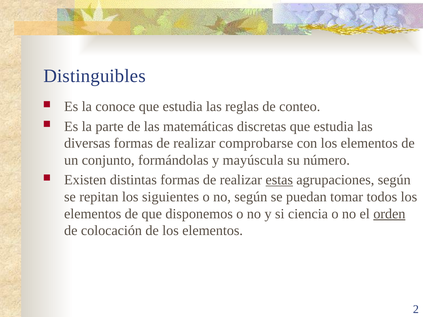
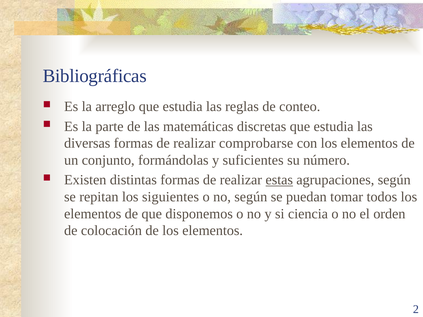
Distinguibles: Distinguibles -> Bibliográficas (95, 76)
conoce: conoce -> arreglo (115, 107)
mayúscula: mayúscula -> suficientes (253, 160)
orden underline: present -> none (389, 214)
